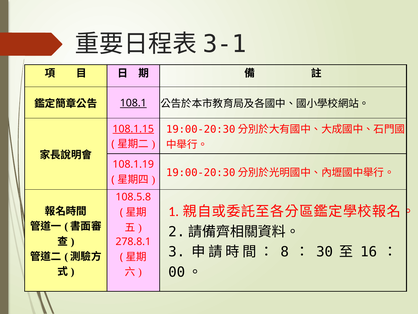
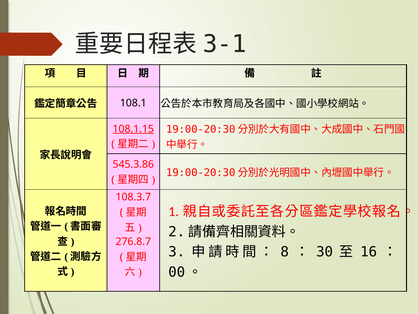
108.1 underline: present -> none (133, 103)
108.1.19: 108.1.19 -> 545.3.86 (133, 164)
108.5.8: 108.5.8 -> 108.3.7 (133, 197)
278.8.1: 278.8.1 -> 276.8.7 (133, 241)
